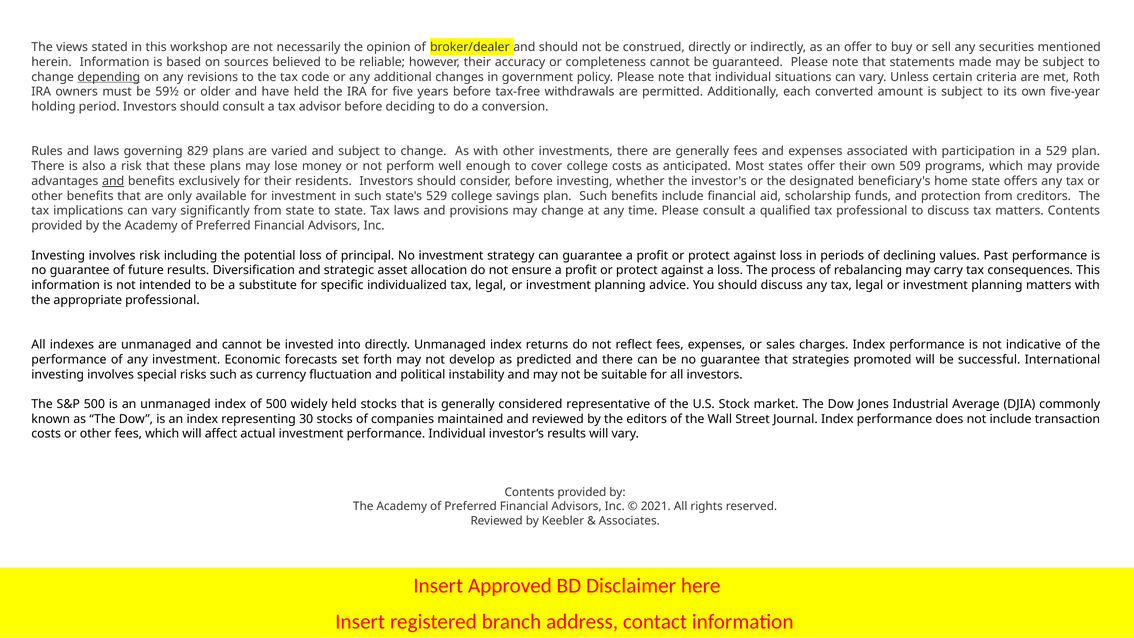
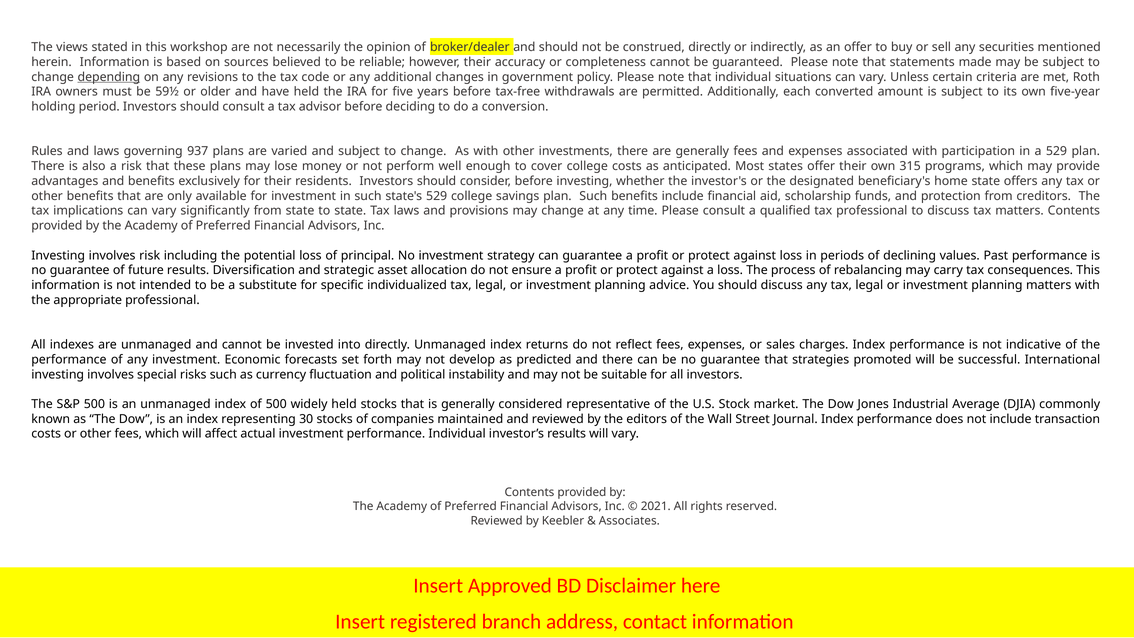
829: 829 -> 937 (198, 151)
509: 509 -> 315 (910, 166)
and underline: present -> none (113, 181)
